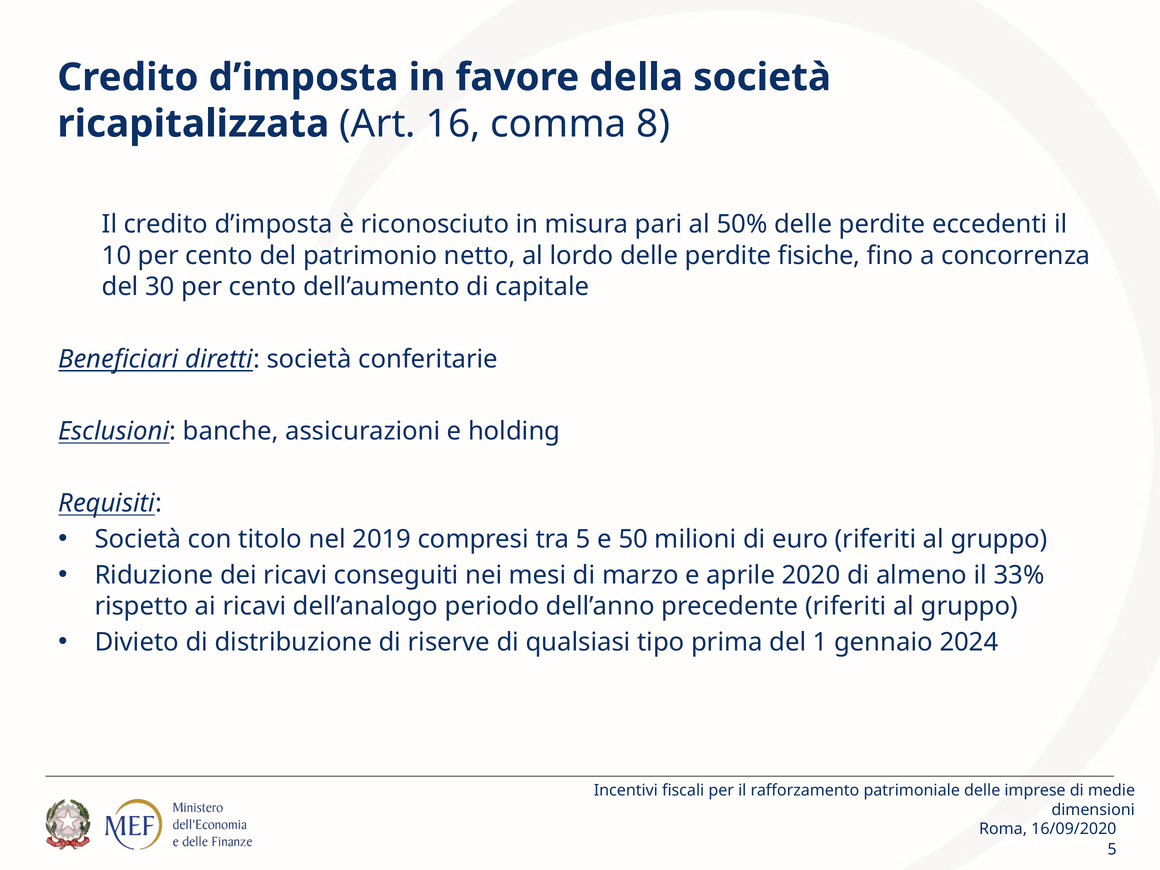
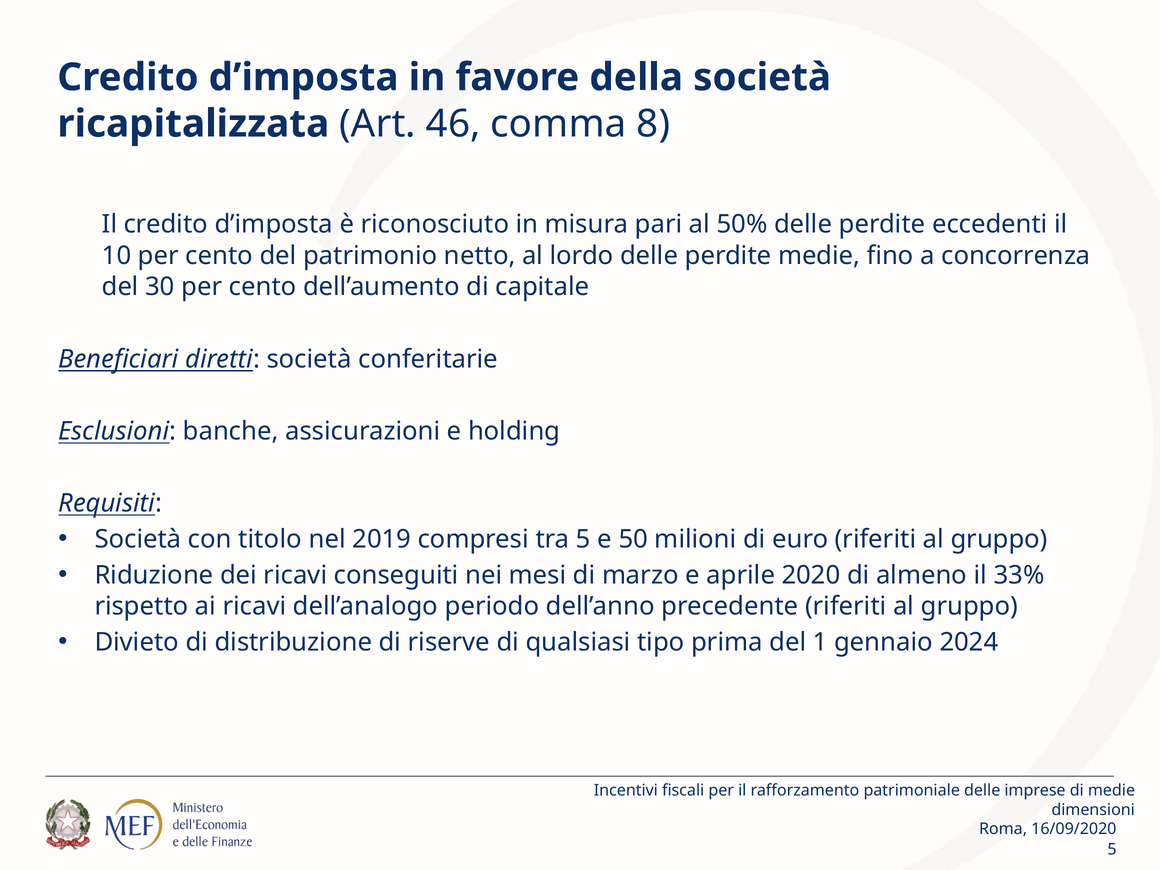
16: 16 -> 46 (453, 124)
perdite fisiche: fisiche -> medie (819, 256)
